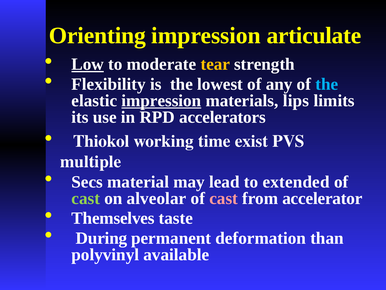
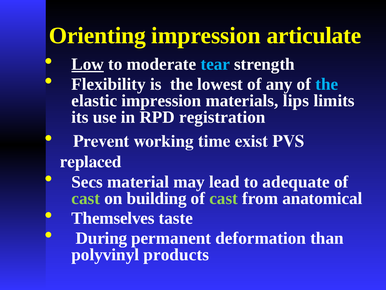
tear colour: yellow -> light blue (215, 64)
impression underline: present -> none (161, 101)
accelerators: accelerators -> registration (222, 117)
Thiokol: Thiokol -> Prevent (101, 141)
multiple: multiple -> replaced (91, 161)
extended: extended -> adequate (296, 182)
alveolar: alveolar -> building (157, 198)
cast colour: pink -> light green (224, 198)
accelerator: accelerator -> anatomical (322, 198)
available: available -> products (176, 254)
